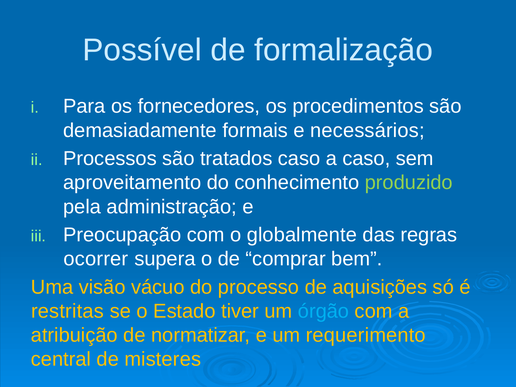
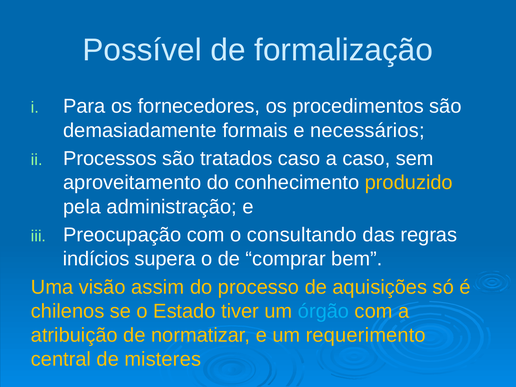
produzido colour: light green -> yellow (409, 183)
globalmente: globalmente -> consultando (302, 235)
ocorrer: ocorrer -> indícios (96, 259)
vácuo: vácuo -> assim (158, 287)
restritas: restritas -> chilenos (68, 311)
